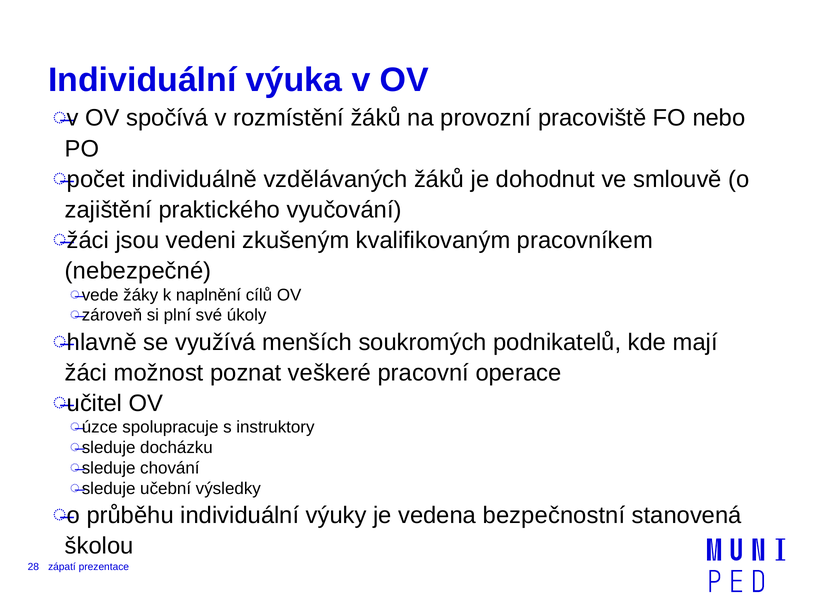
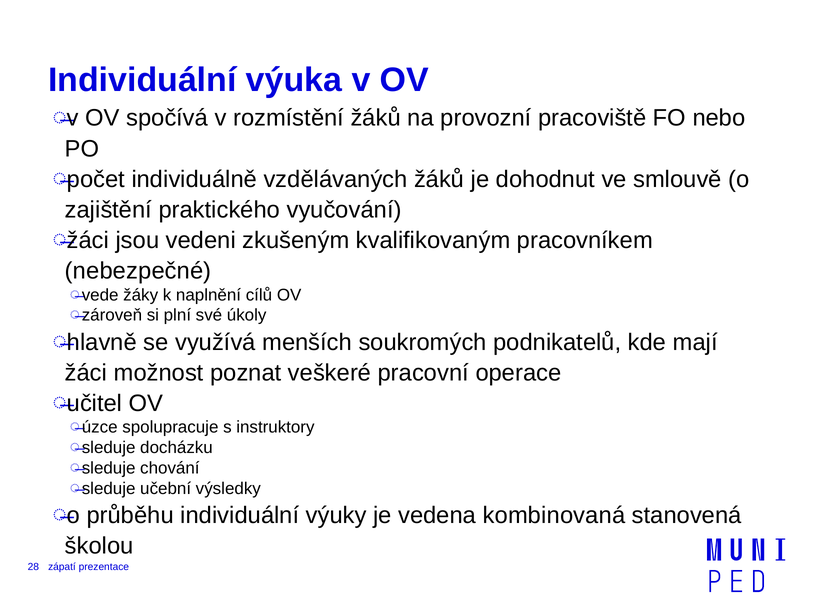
bezpečnostní: bezpečnostní -> kombinovaná (554, 516)
